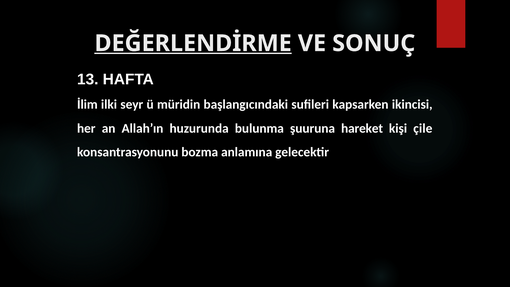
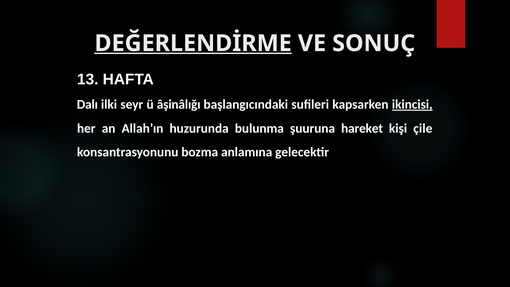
İlim: İlim -> Dalı (87, 104)
müridin: müridin -> âşinâlığı (179, 104)
ikincisi underline: none -> present (412, 104)
